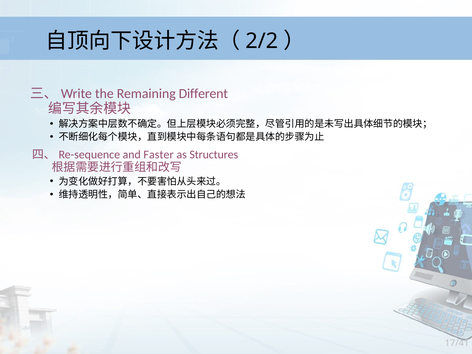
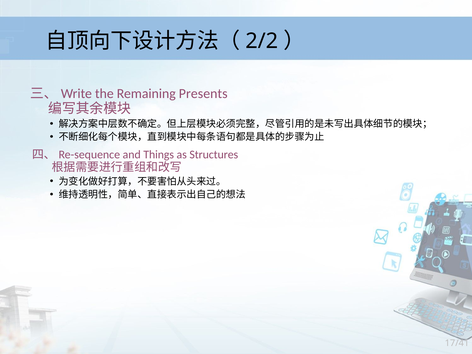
Different: Different -> Presents (203, 94)
Faster: Faster -> Things (159, 155)
